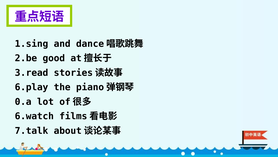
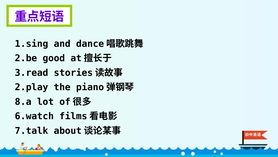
6.play: 6.play -> 2.play (31, 87)
0.a: 0.a -> 8.a (23, 101)
